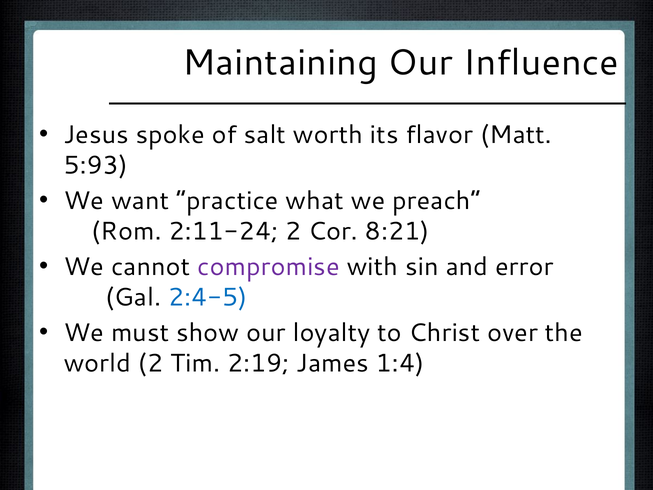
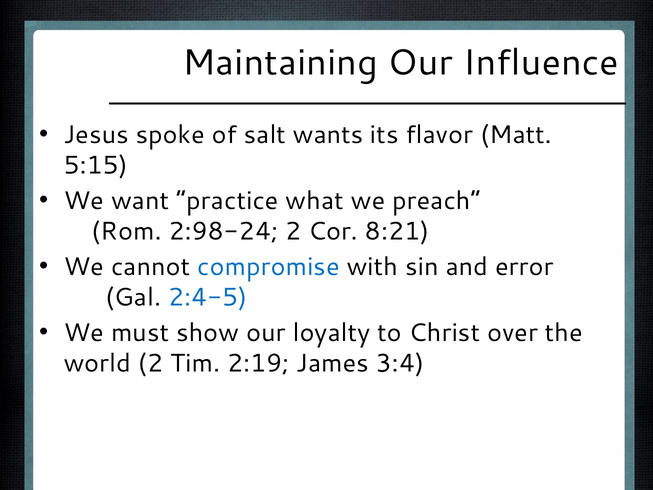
worth: worth -> wants (328, 135)
5:93: 5:93 -> 5:15 (96, 165)
2:11-24: 2:11-24 -> 2:98-24 (223, 231)
compromise colour: purple -> blue (269, 267)
1:4: 1:4 -> 3:4 (400, 363)
